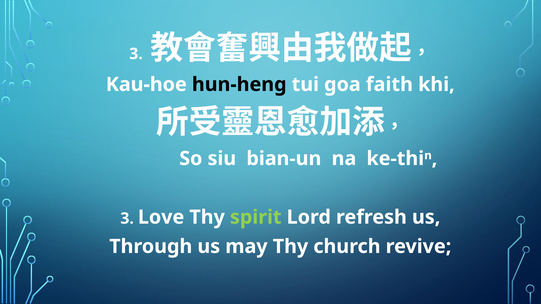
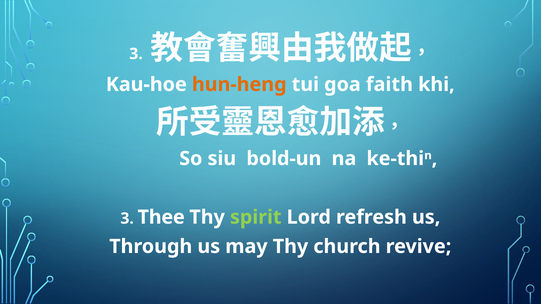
hun-heng colour: black -> orange (239, 85)
bian-un: bian-un -> bold-un (284, 159)
Love: Love -> Thee (161, 217)
